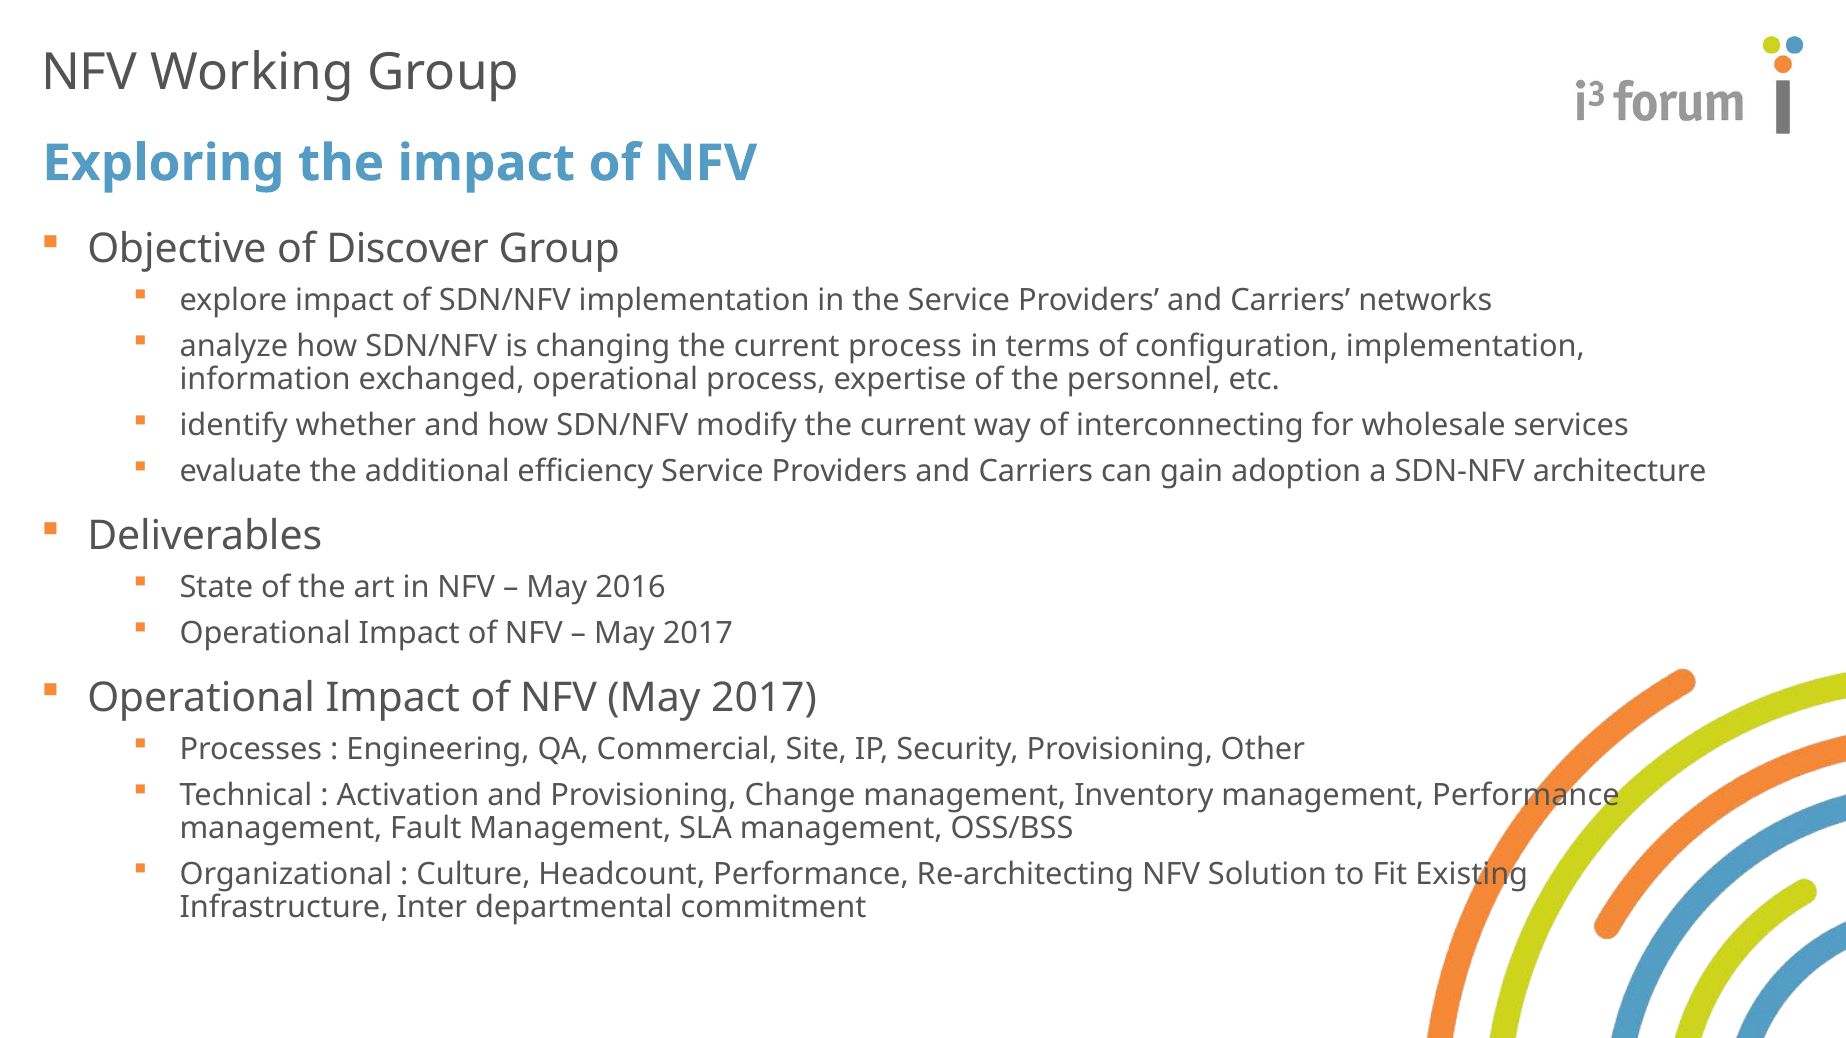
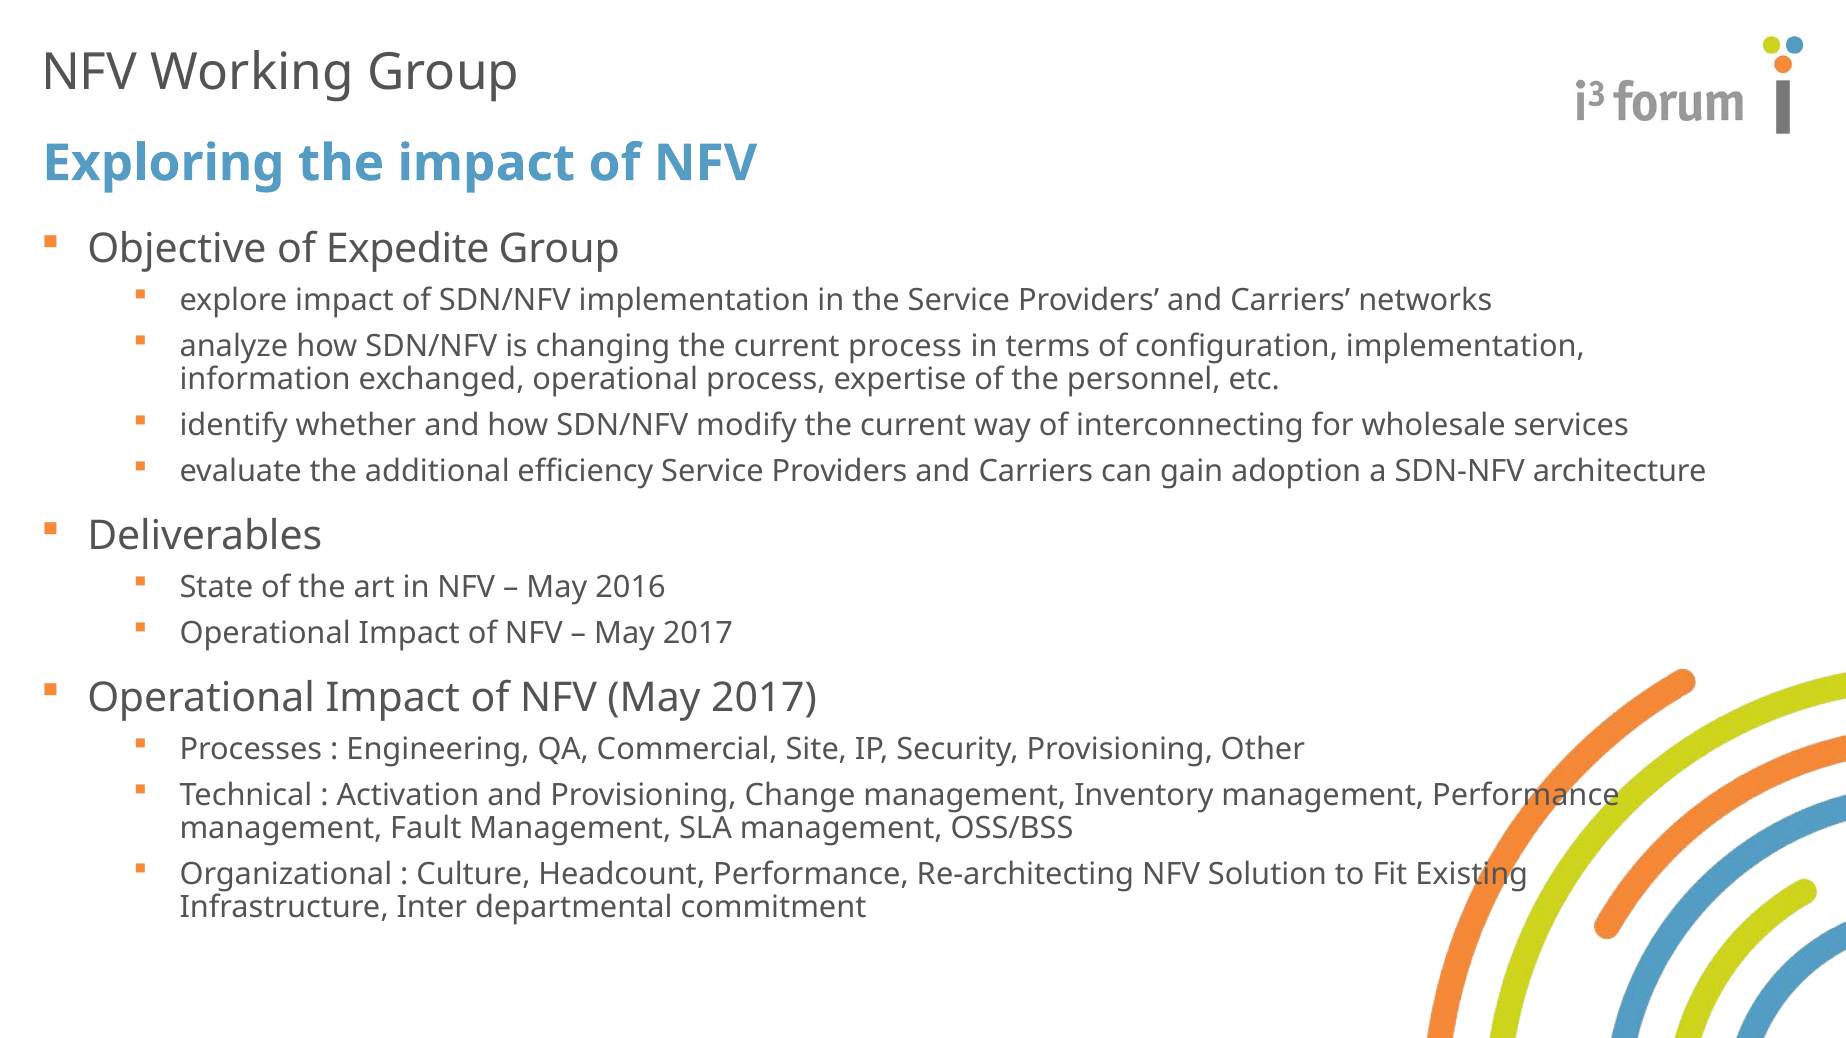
Discover: Discover -> Expedite (408, 249)
